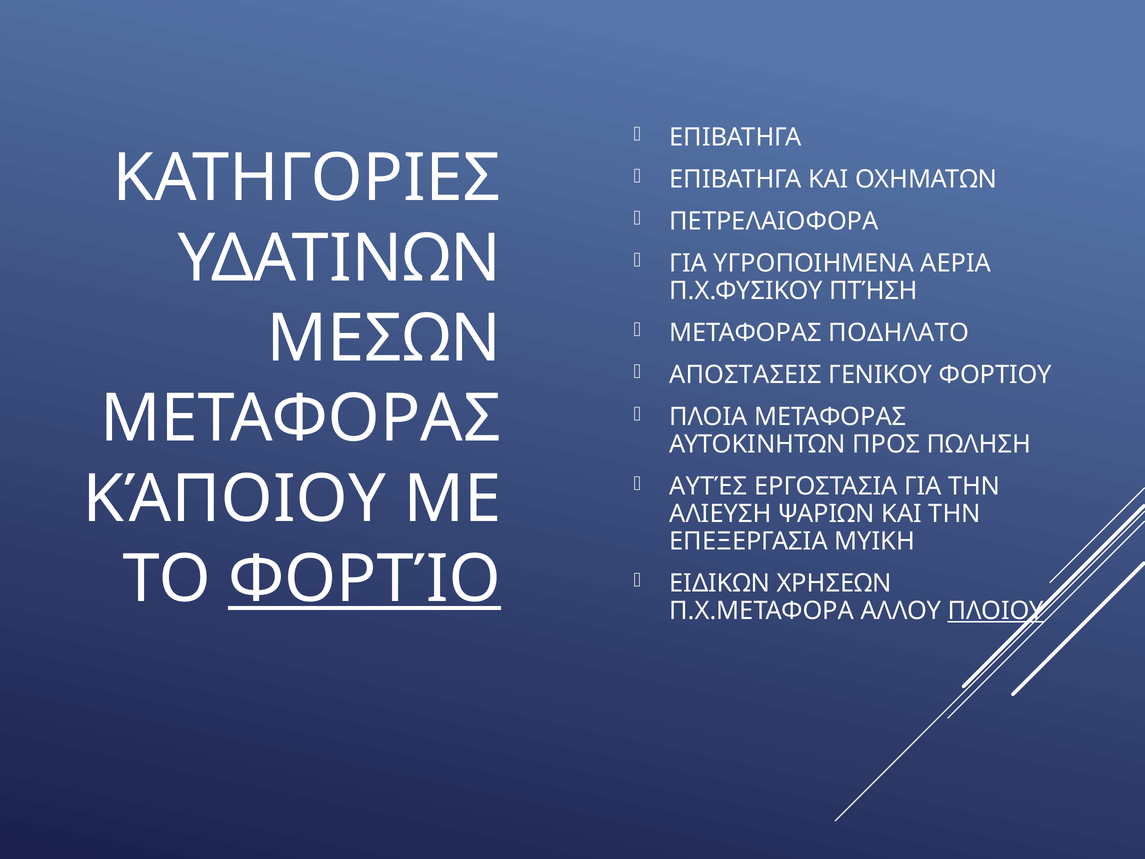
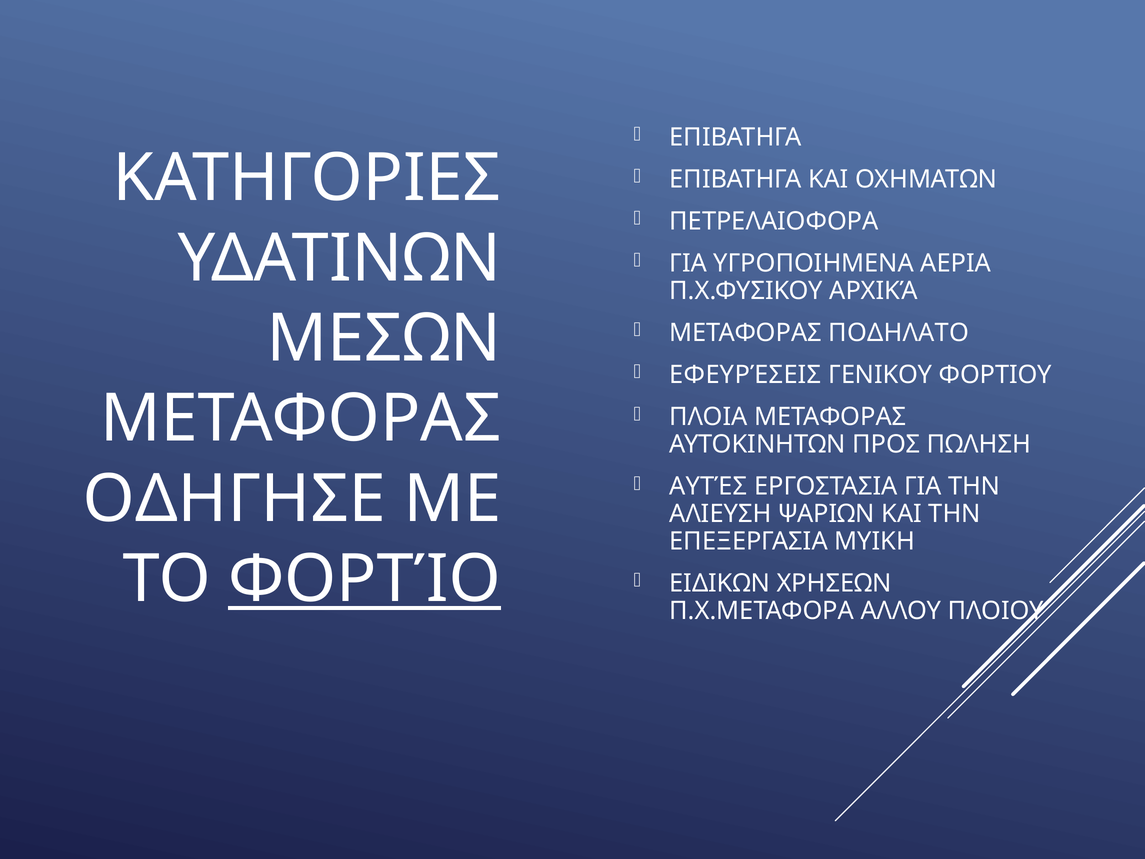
ΠΤΉΣΗ: ΠΤΉΣΗ -> ΑΡΧΙΚΆ (874, 291)
ΑΠΟΣΤΑΣΕΙΣ: ΑΠΟΣΤΑΣΕΙΣ -> ΕΦΕΥΡΈΣΕΙΣ (745, 375)
ΚΆΠΟΙΟΥ: ΚΆΠΟΙΟΥ -> ΟΔΗΓΗΣΕ (234, 499)
ΠΛΟΙΟΥ underline: present -> none (996, 611)
